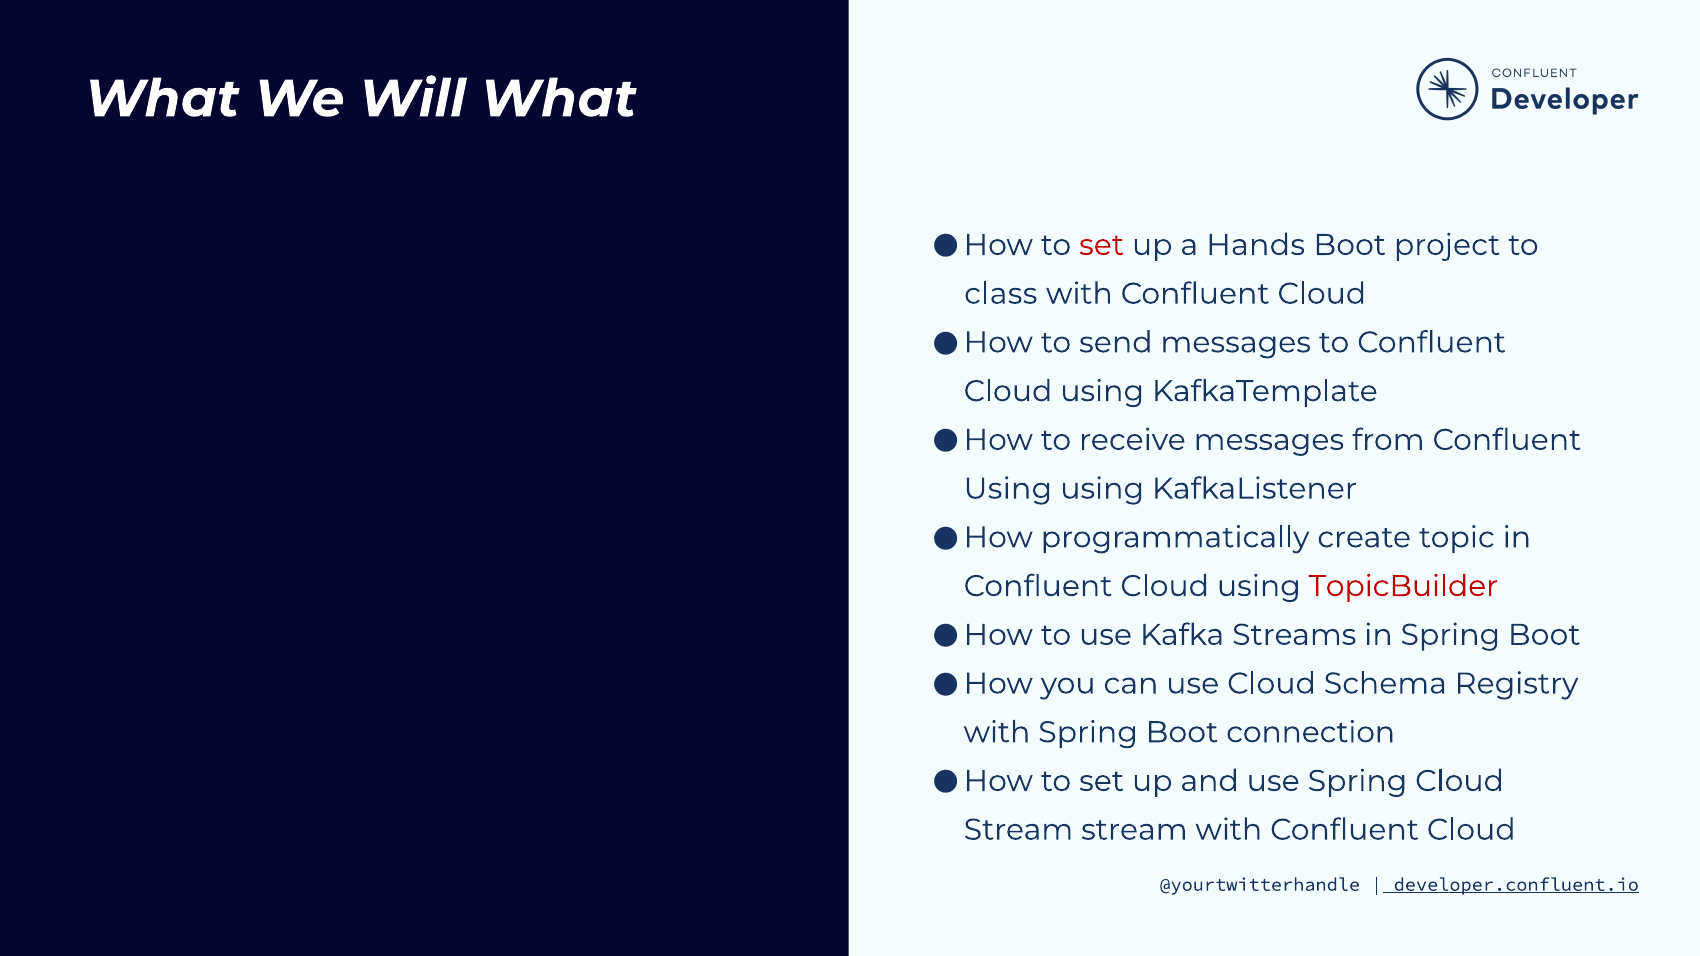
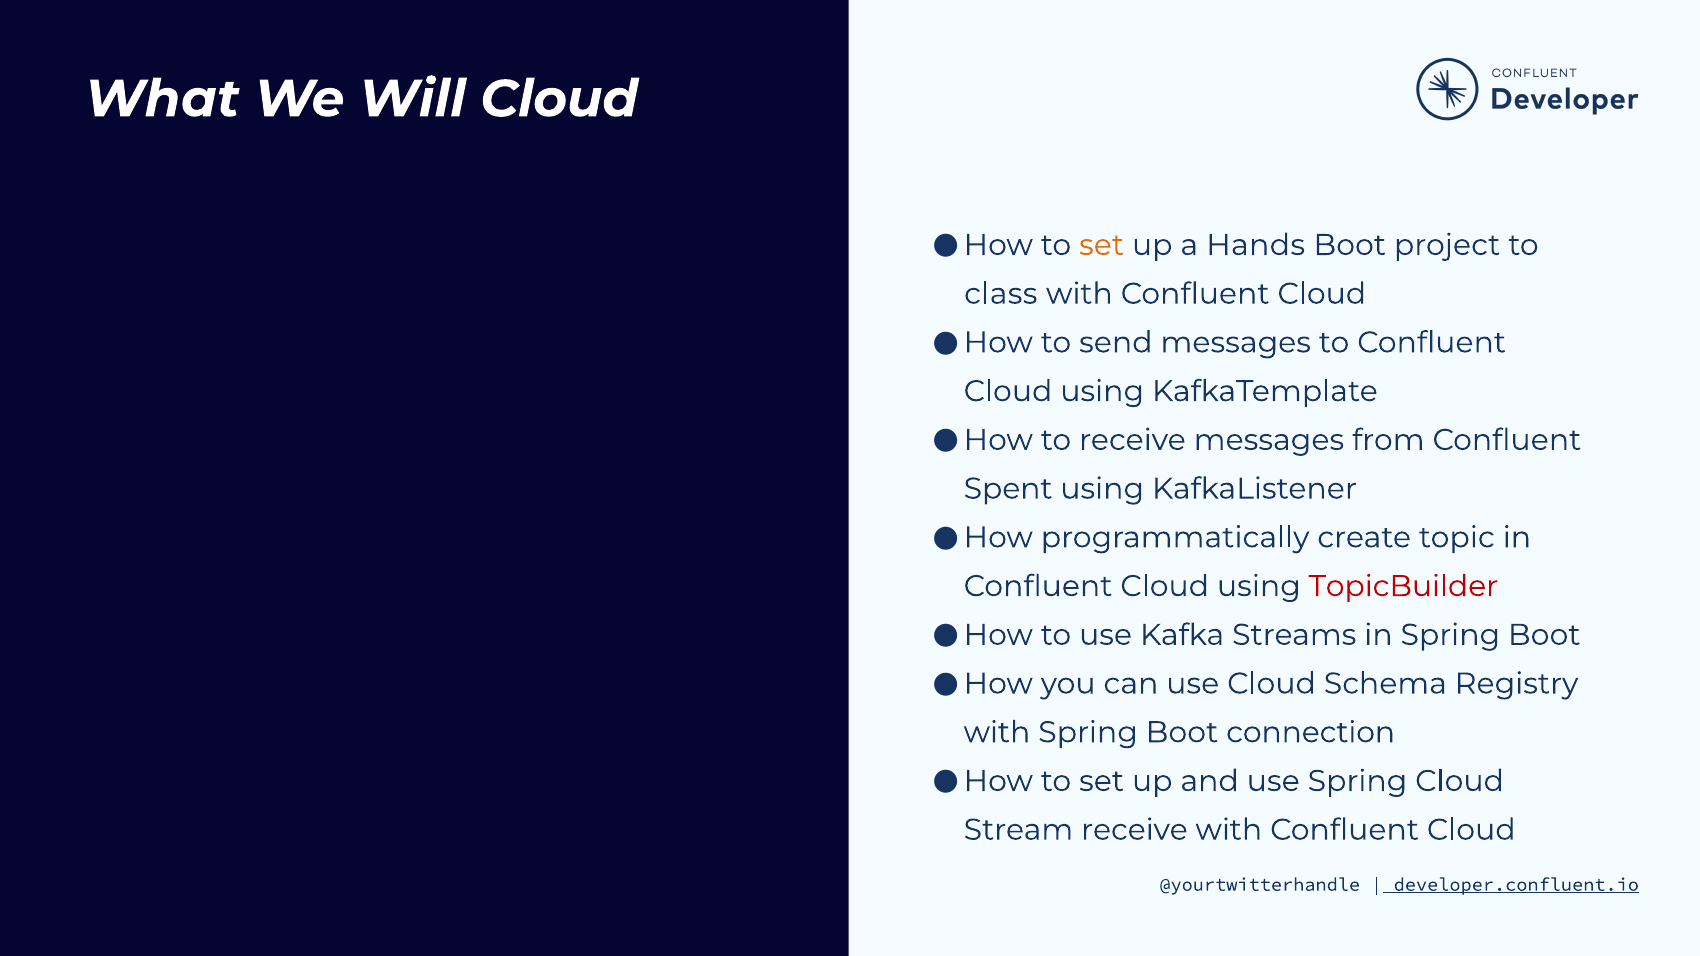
Will What: What -> Cloud (559, 99)
set colour: red -> orange (1102, 245)
Using: Using -> Spent (1008, 489)
Stream stream: stream -> receive (1134, 830)
